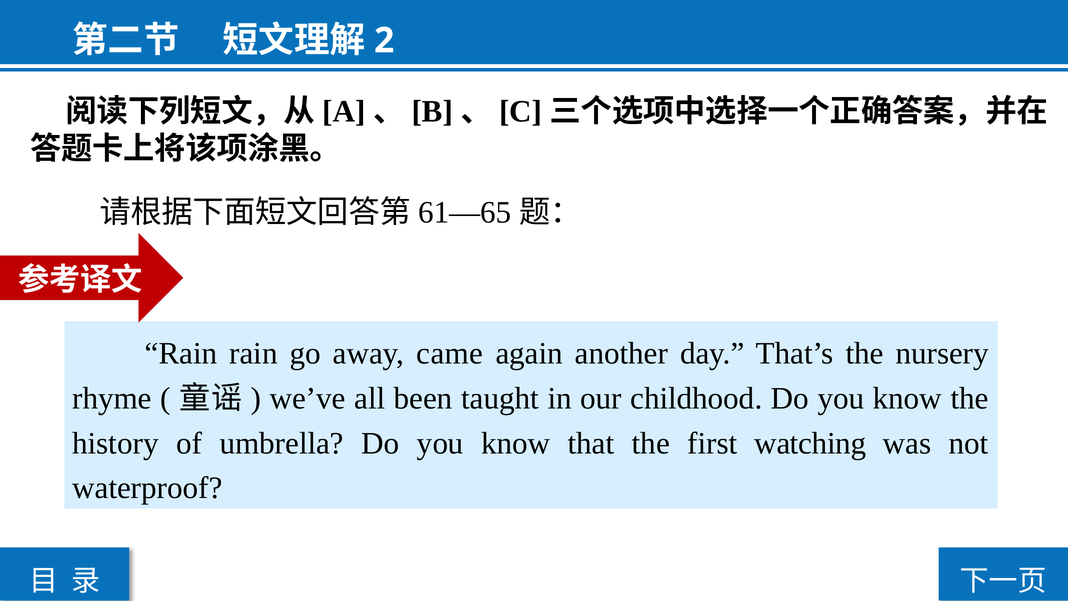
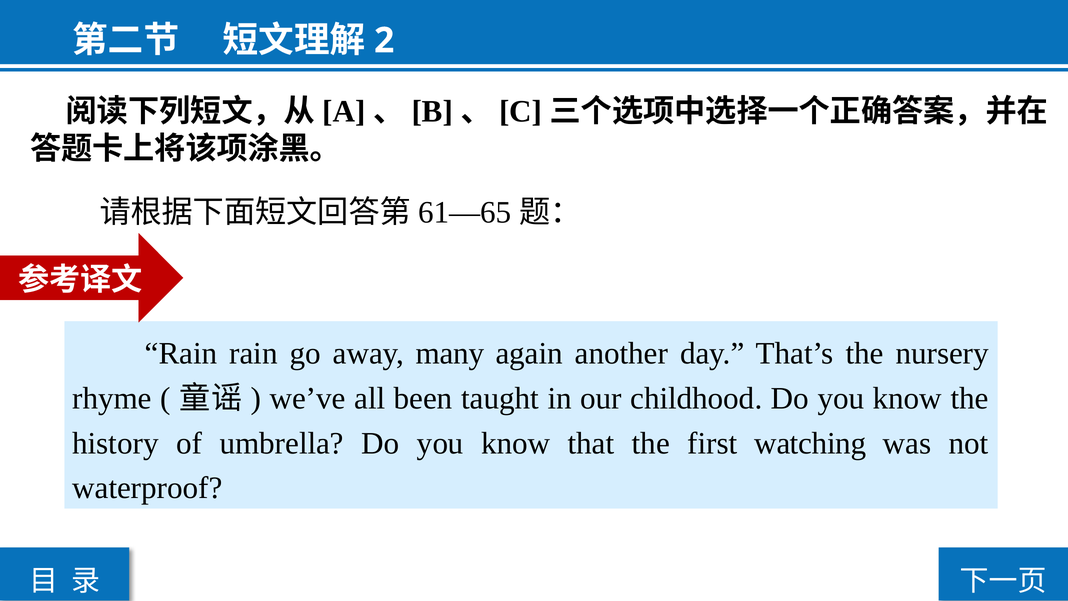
came: came -> many (450, 353)
